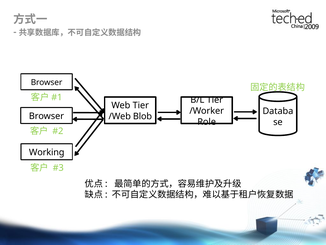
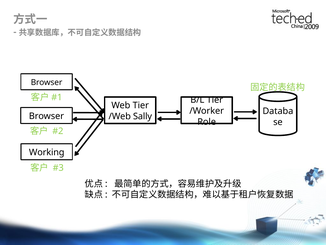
Blob: Blob -> Sally (142, 116)
